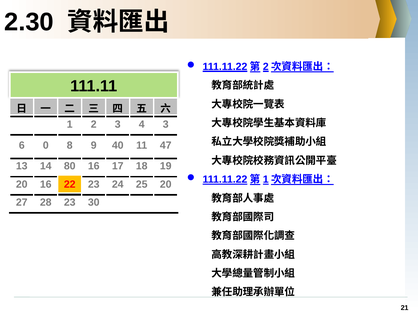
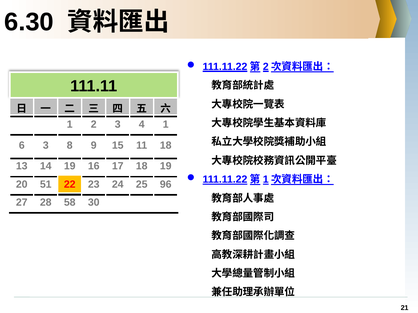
2.30: 2.30 -> 6.30 (29, 22)
4 3: 3 -> 1 (166, 125)
6 0: 0 -> 3 (46, 146)
40: 40 -> 15 (118, 146)
11 47: 47 -> 18 (166, 146)
14 80: 80 -> 19 (70, 166)
20 16: 16 -> 51 (46, 185)
25 20: 20 -> 96 (166, 185)
28 23: 23 -> 58 (70, 203)
